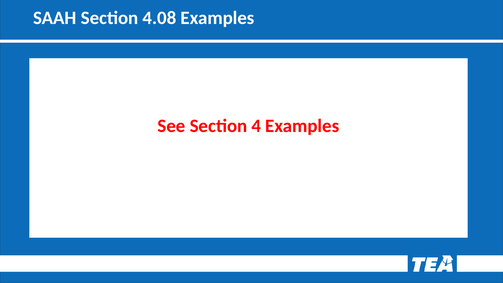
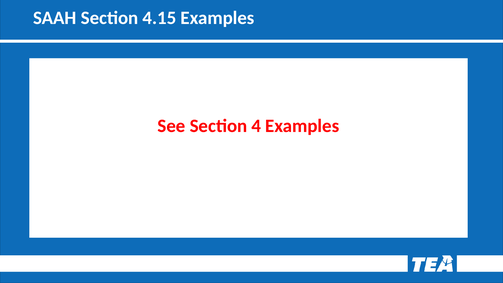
4.08: 4.08 -> 4.15 (159, 18)
